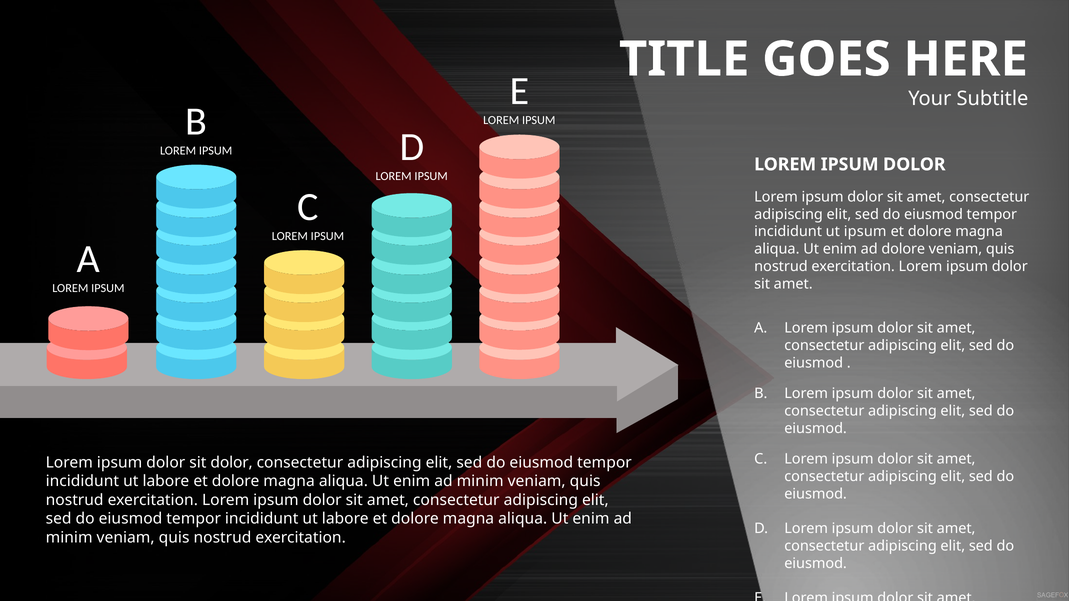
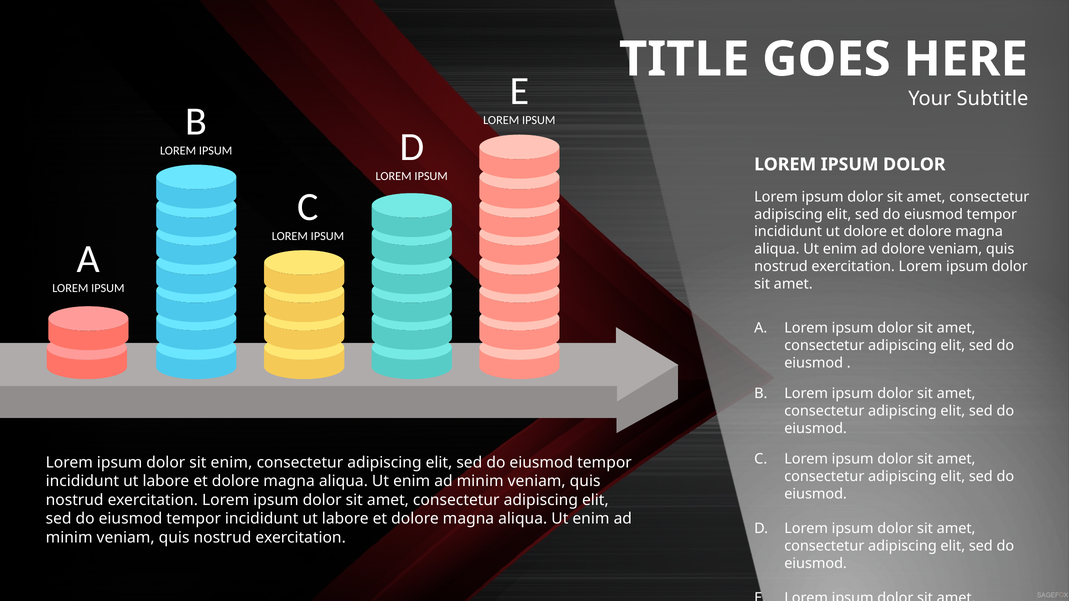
ut ipsum: ipsum -> dolore (865, 232)
sit dolor: dolor -> enim (231, 463)
